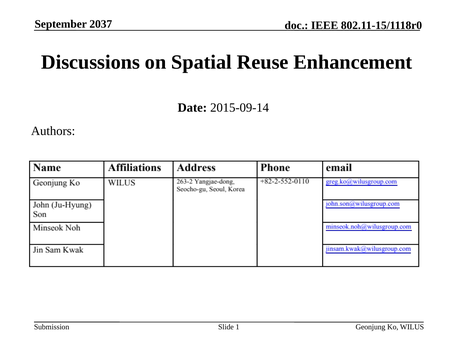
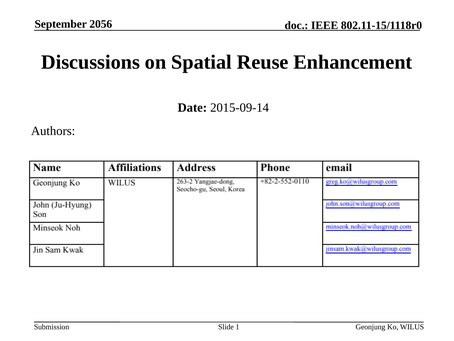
2037: 2037 -> 2056 (101, 24)
